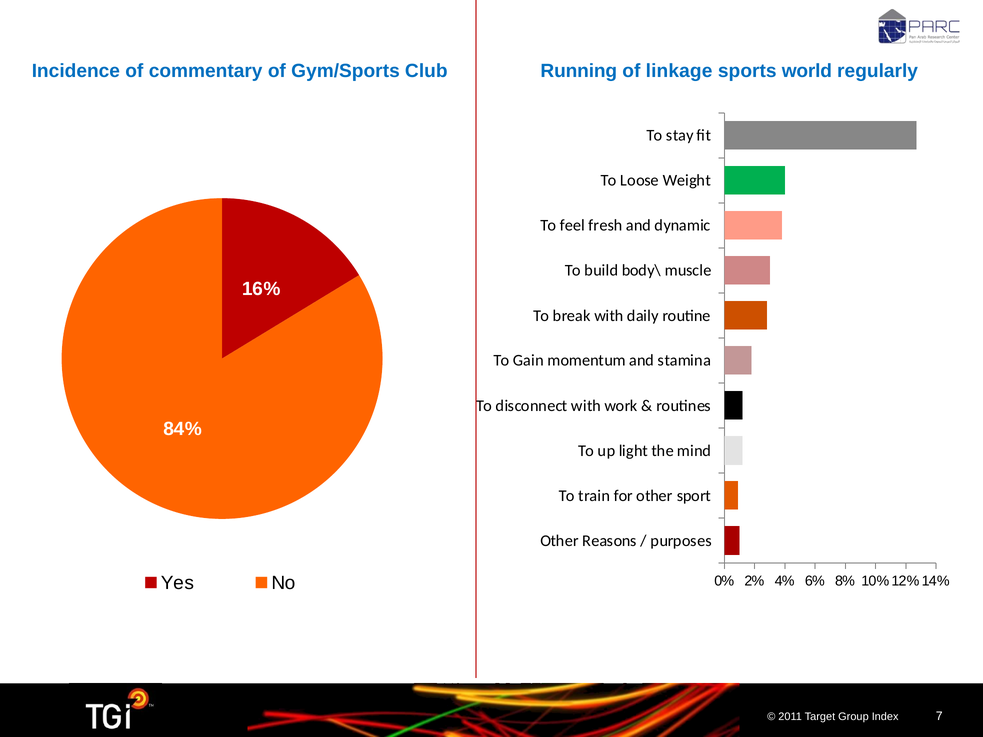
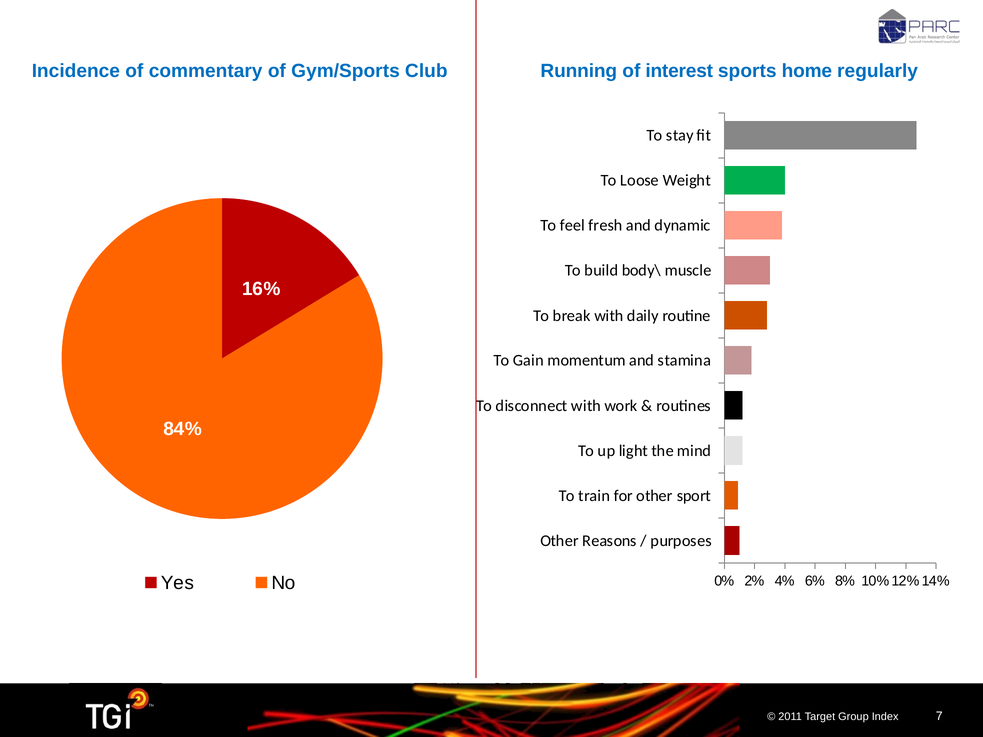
linkage: linkage -> interest (679, 71)
world: world -> home (807, 71)
